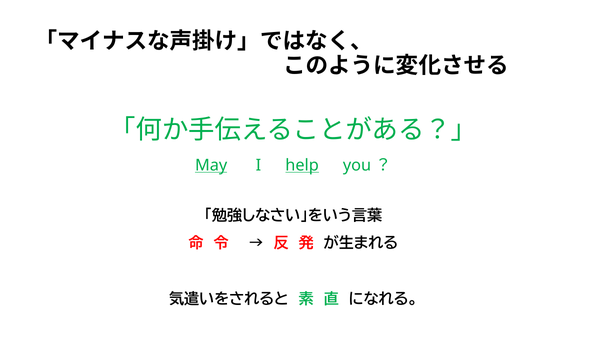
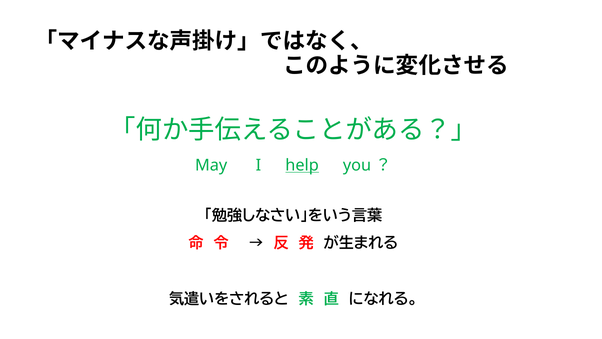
May underline: present -> none (211, 165)
